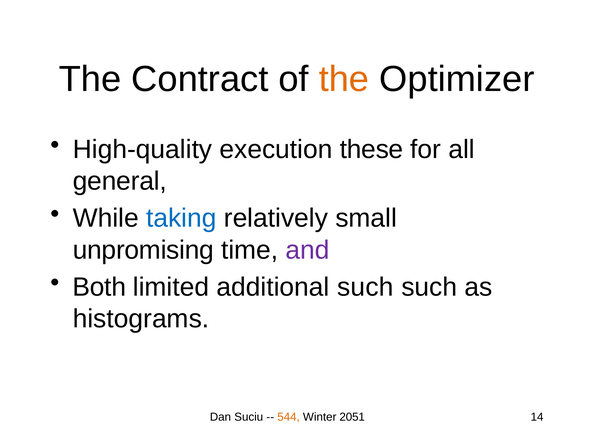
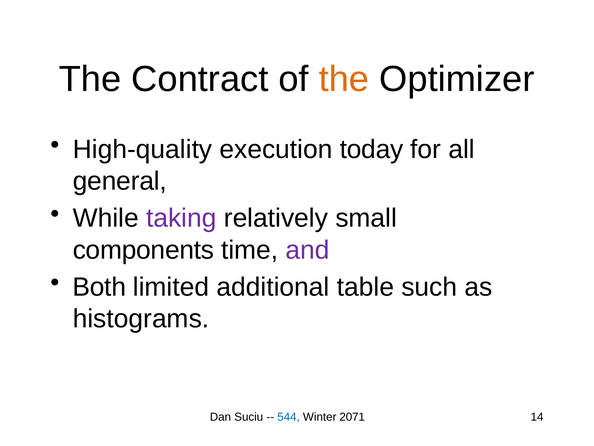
these: these -> today (372, 149)
taking colour: blue -> purple (181, 218)
unpromising: unpromising -> components (143, 250)
additional such: such -> table (365, 287)
544 colour: orange -> blue (289, 417)
2051: 2051 -> 2071 (352, 417)
